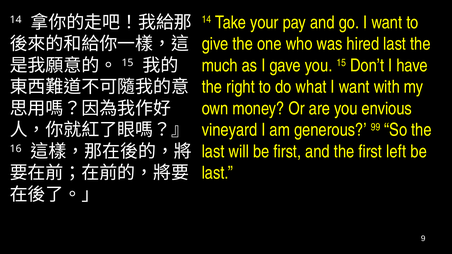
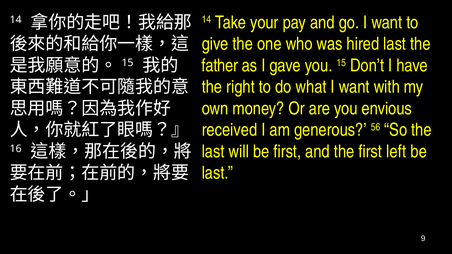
much: much -> father (220, 66)
vineyard: vineyard -> received (230, 130)
99: 99 -> 56 (376, 127)
